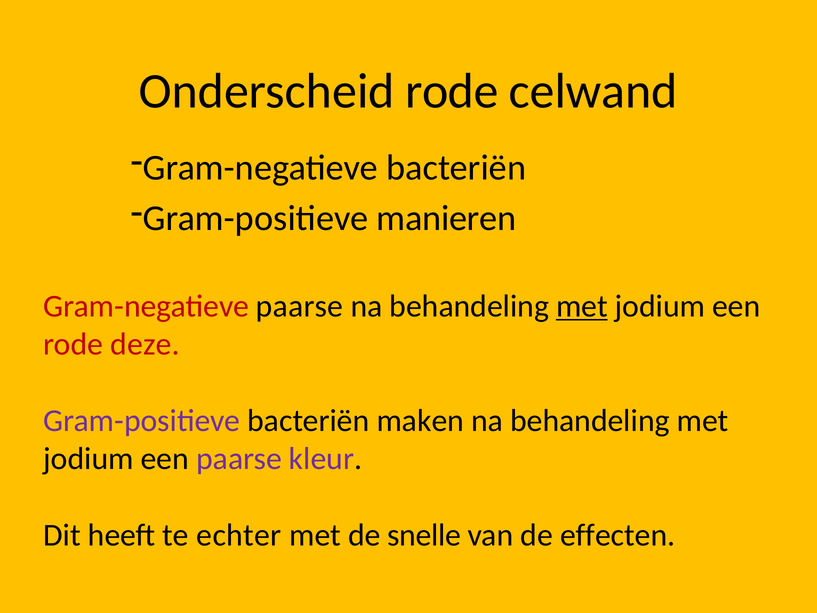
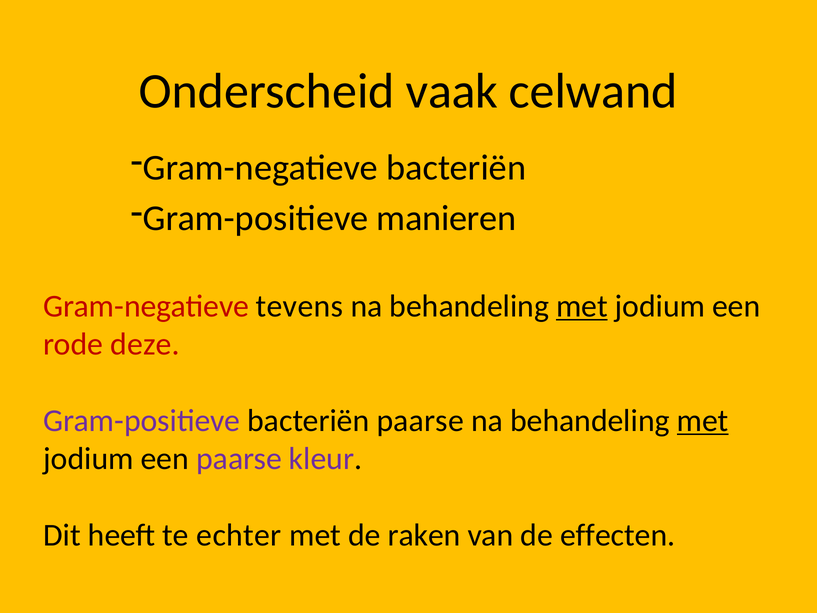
Onderscheid rode: rode -> vaak (452, 91)
Gram-negatieve paarse: paarse -> tevens (300, 306)
bacteriën maken: maken -> paarse (420, 420)
met underline: none -> present (703, 420)
snelle: snelle -> raken (424, 535)
